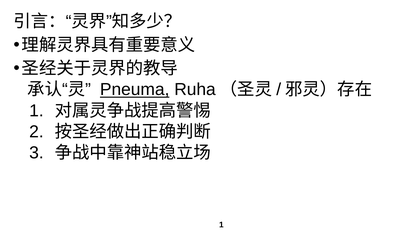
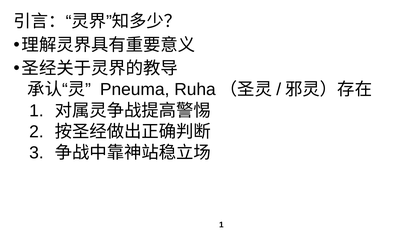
Pneuma underline: present -> none (135, 90)
